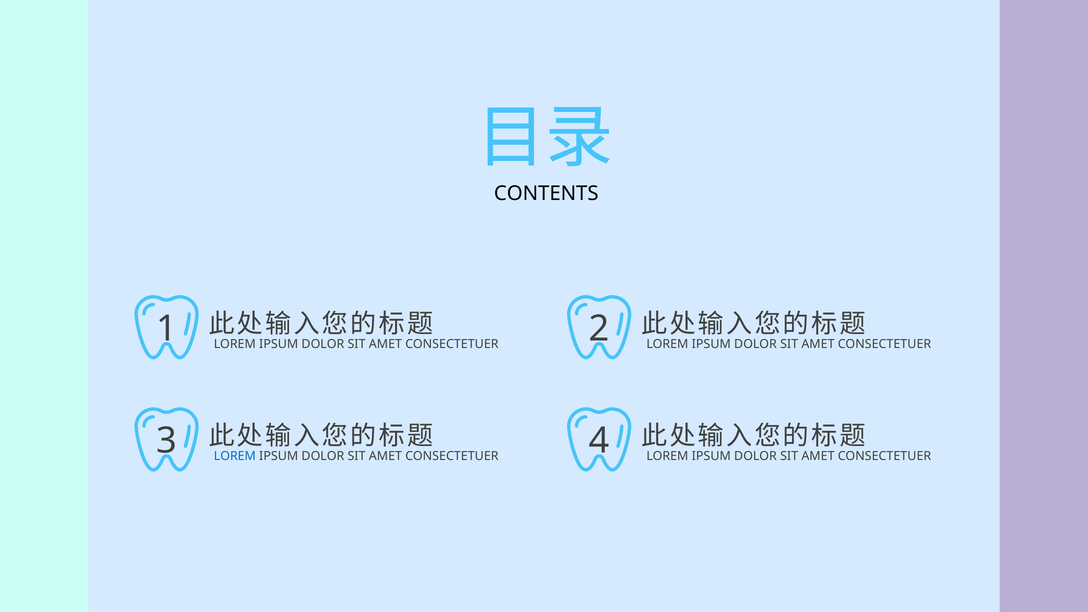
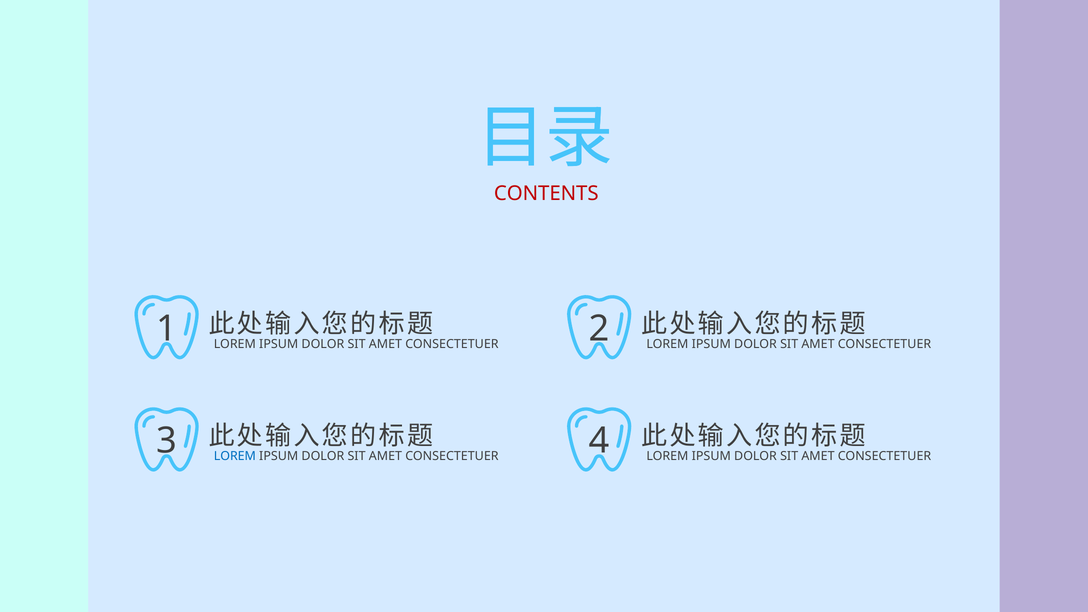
CONTENTS colour: black -> red (546, 193)
